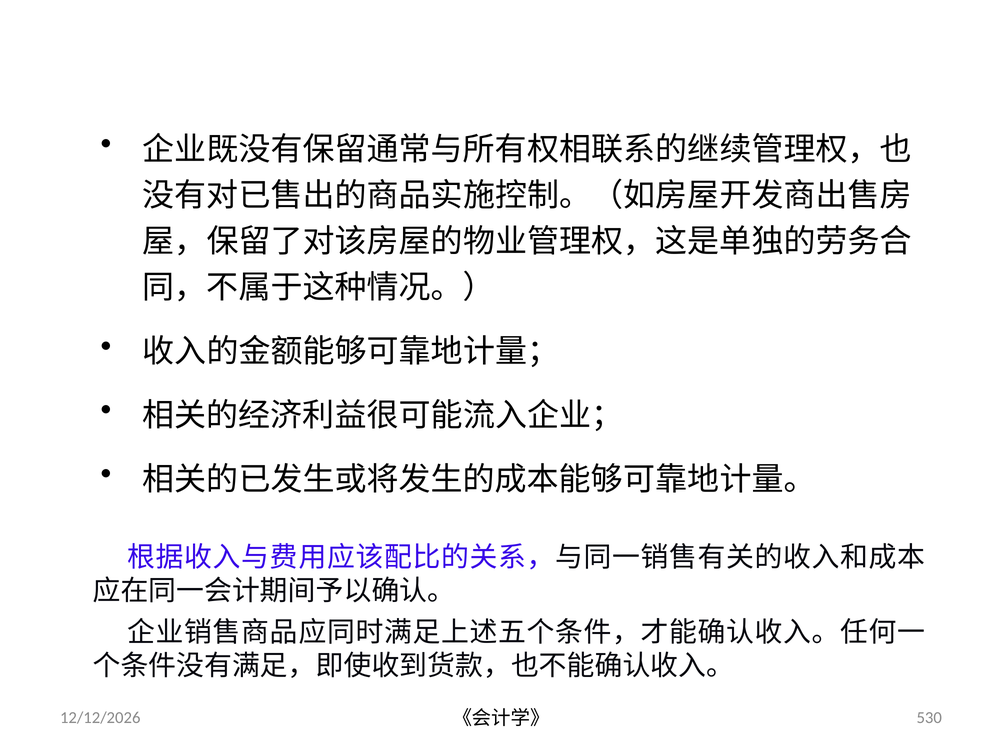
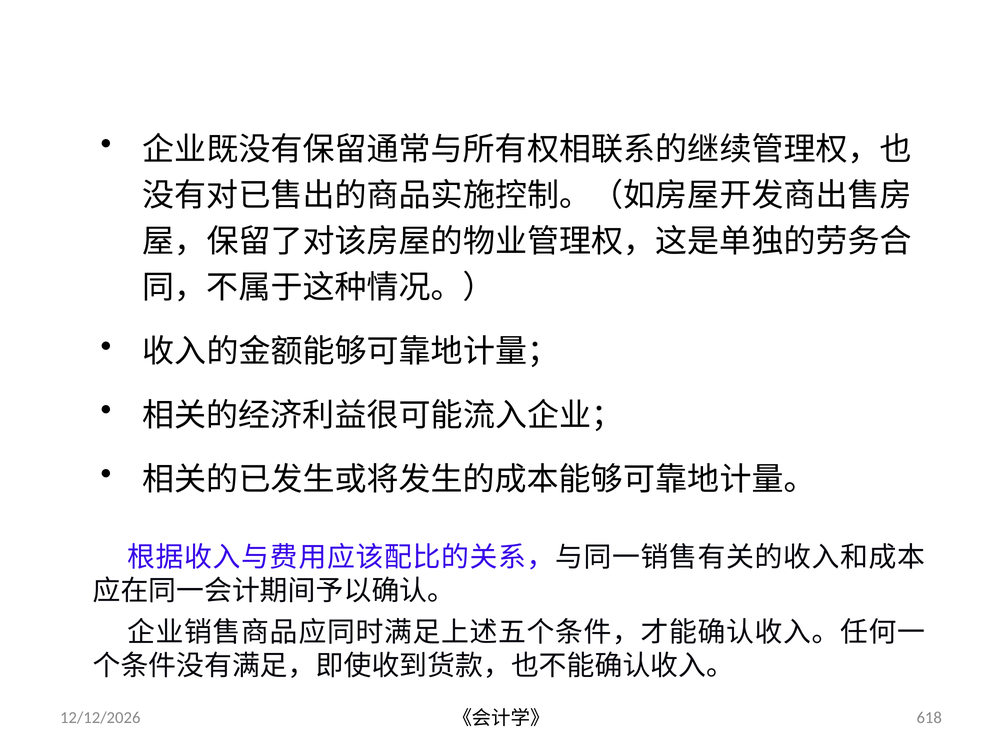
530: 530 -> 618 (929, 718)
